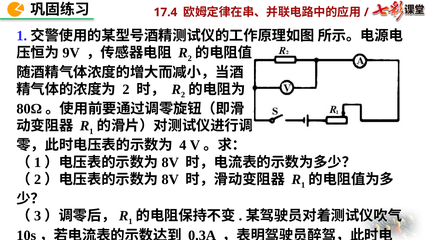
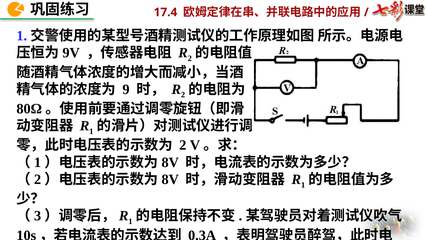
2: 2 -> 9 (126, 89)
4: 4 -> 2 (183, 145)
